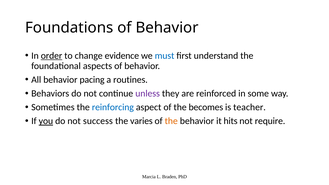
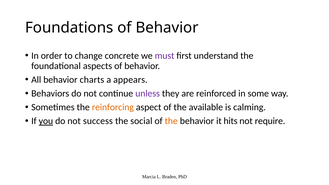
order underline: present -> none (52, 56)
evidence: evidence -> concrete (122, 56)
must colour: blue -> purple (165, 56)
pacing: pacing -> charts (92, 80)
routines: routines -> appears (130, 80)
reinforcing colour: blue -> orange (113, 107)
becomes: becomes -> available (206, 107)
teacher: teacher -> calming (250, 107)
varies: varies -> social (141, 121)
